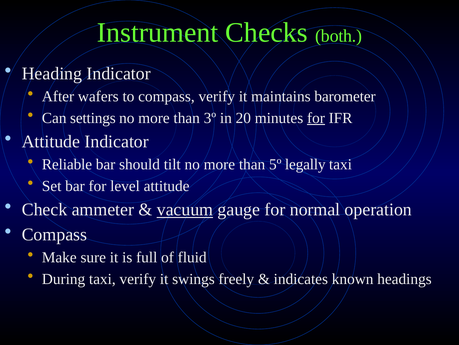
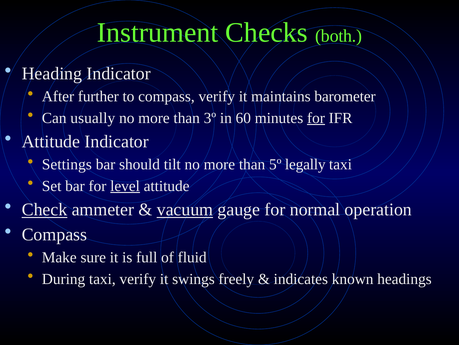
wafers: wafers -> further (98, 96)
settings: settings -> usually (93, 118)
20: 20 -> 60 (243, 118)
Reliable: Reliable -> Settings (67, 164)
level underline: none -> present (125, 186)
Check underline: none -> present (45, 209)
